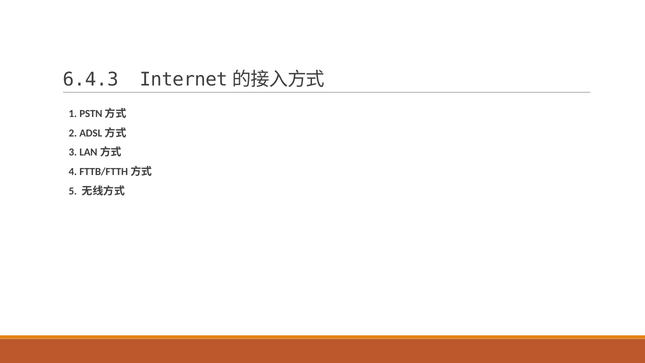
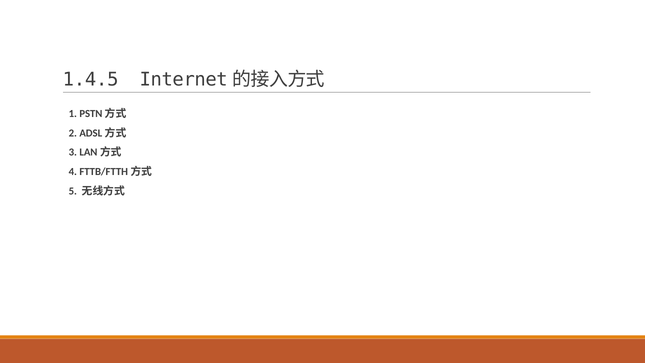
6.4.3: 6.4.3 -> 1.4.5 (91, 79)
